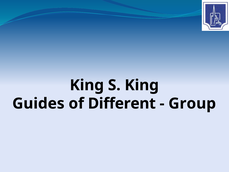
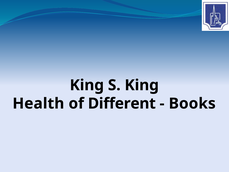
Guides: Guides -> Health (38, 103)
Group: Group -> Books (192, 103)
